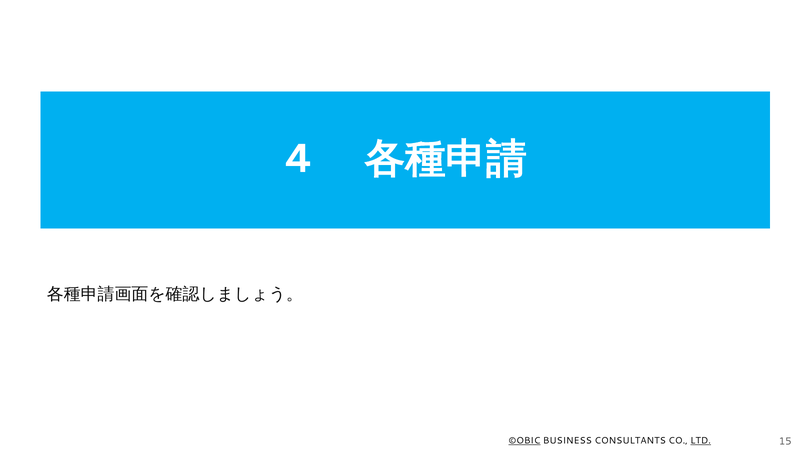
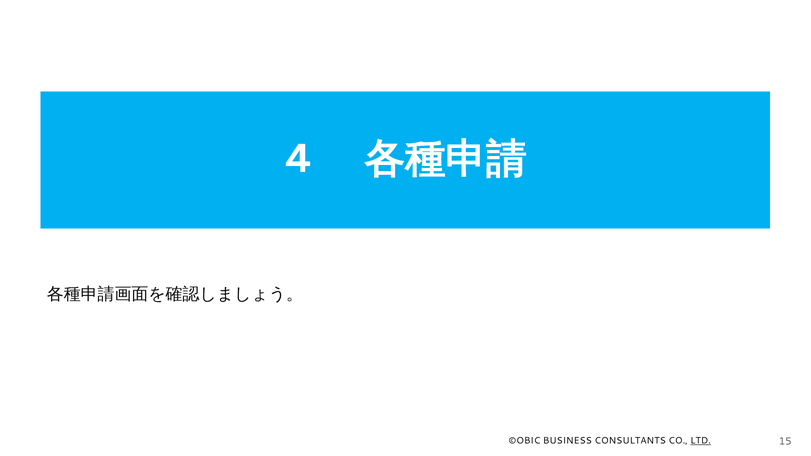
©OBIC underline: present -> none (524, 441)
